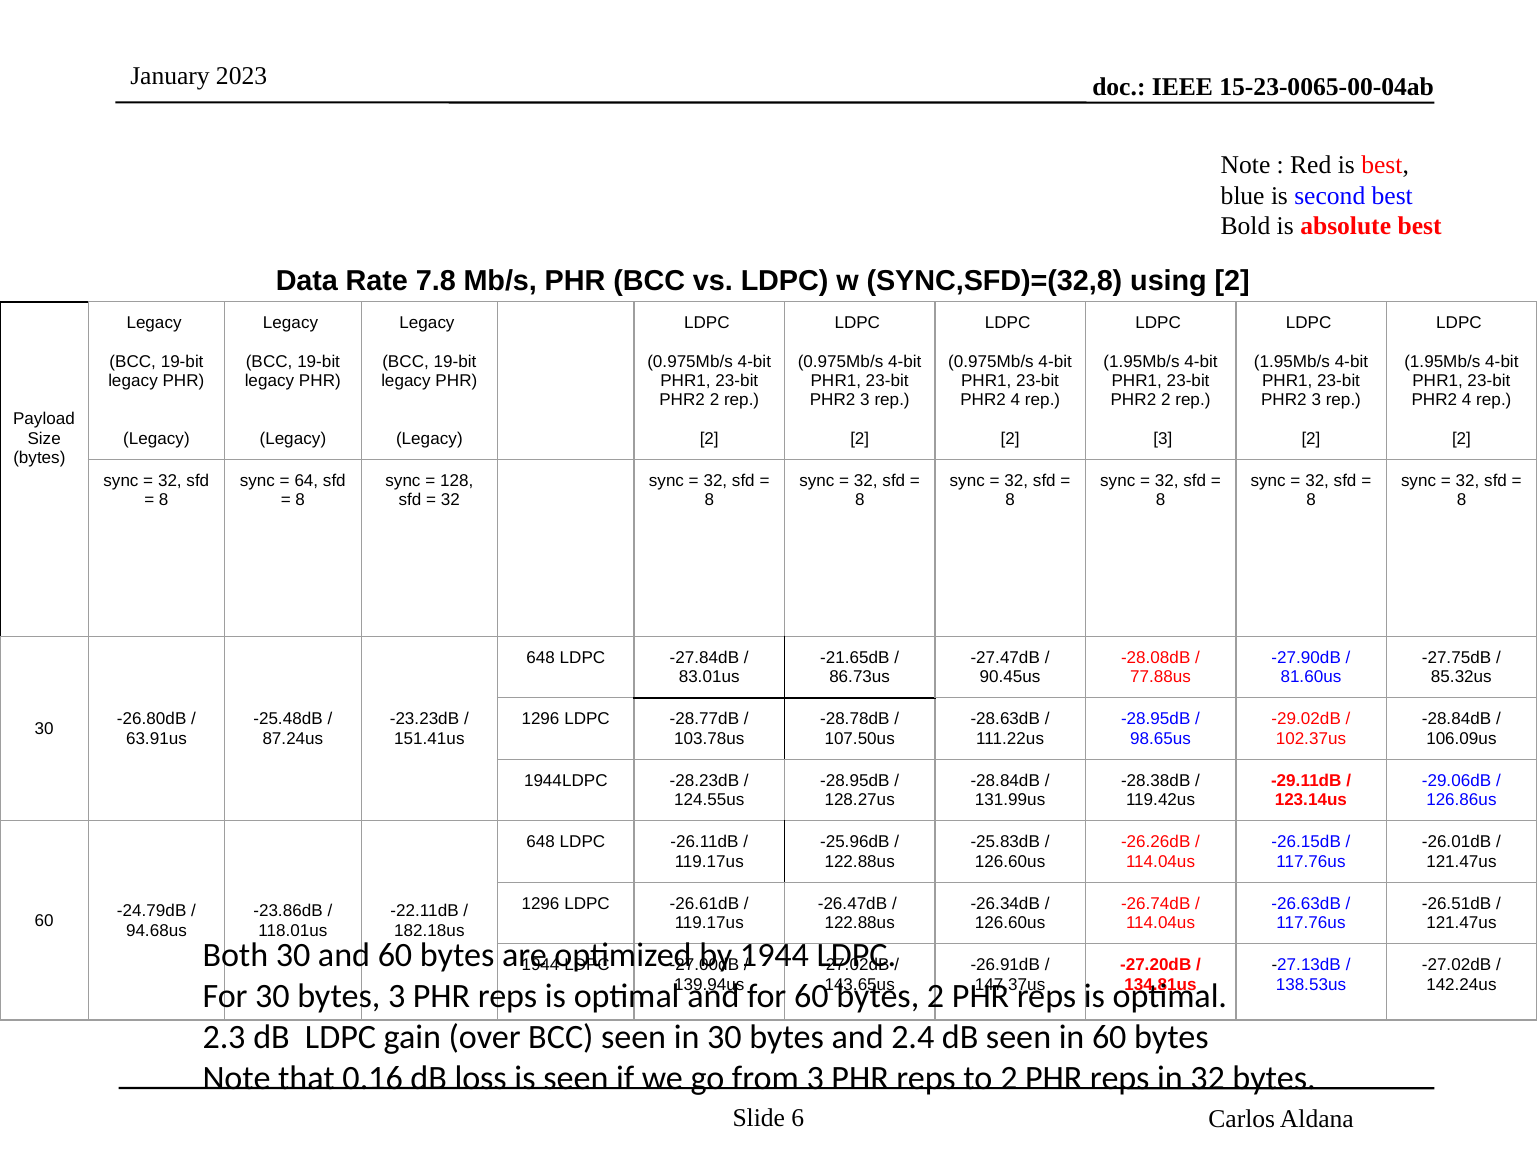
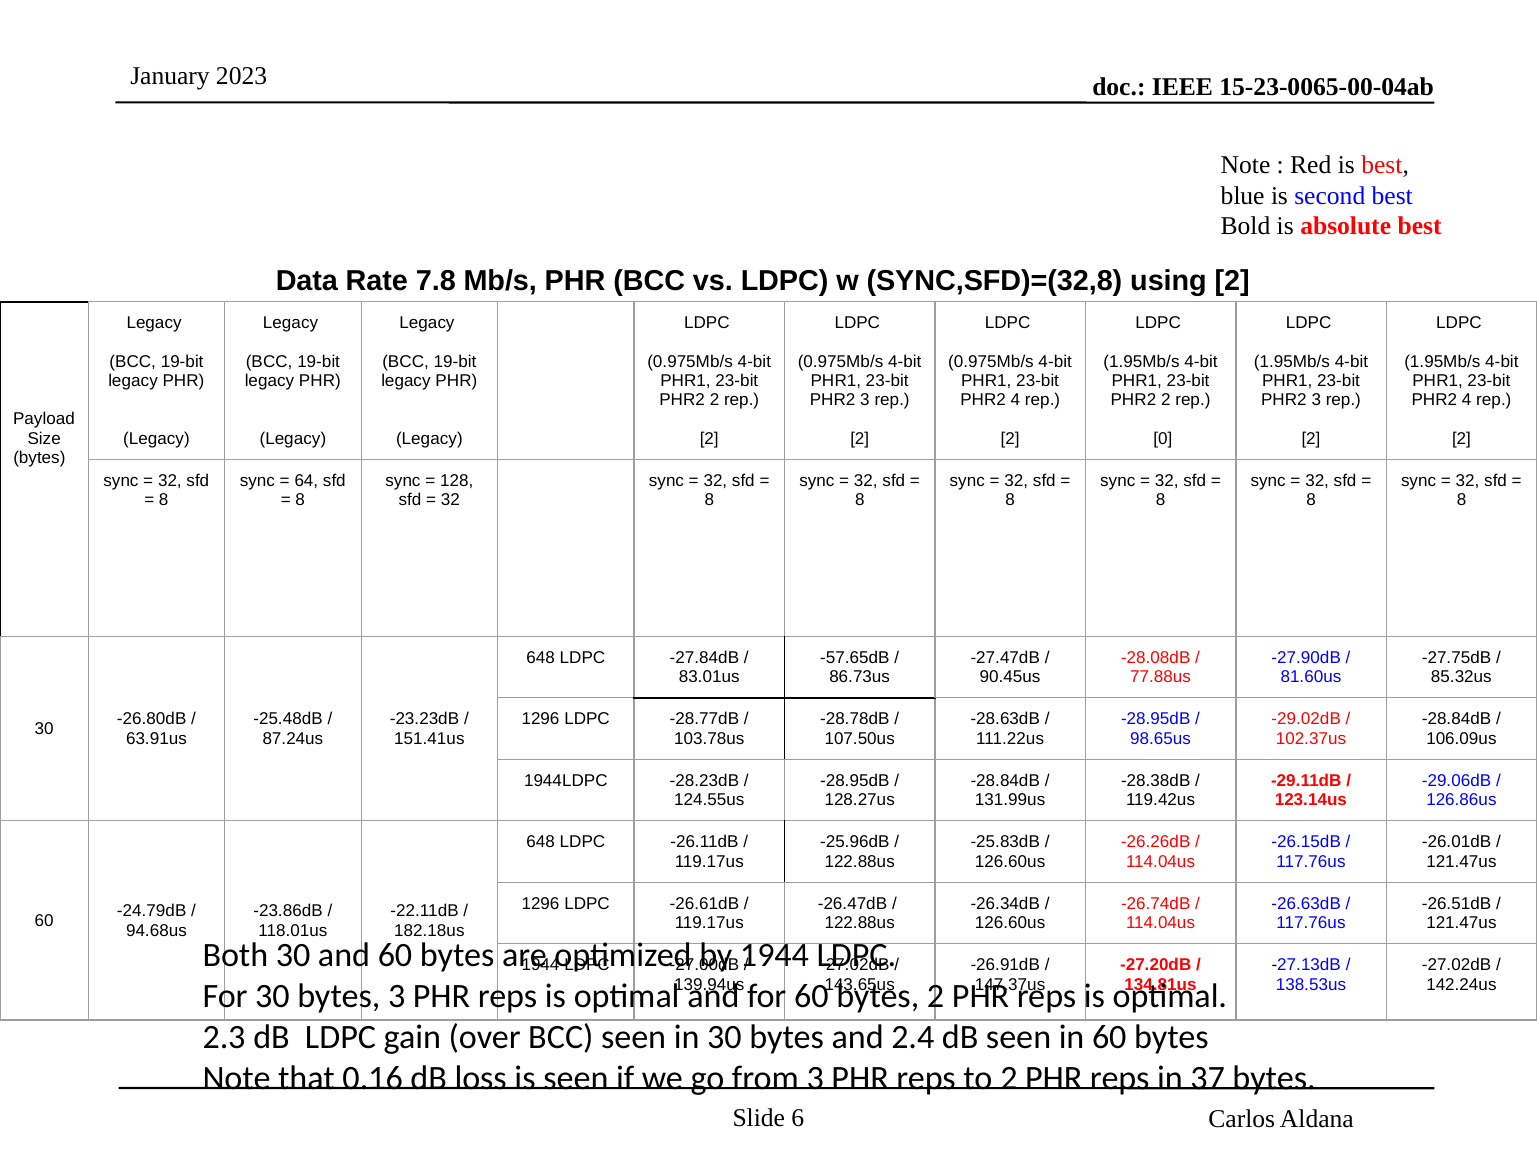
3: 3 -> 0 (1163, 439)
-21.65dB: -21.65dB -> -57.65dB (855, 658)
in 32: 32 -> 37 (1208, 1079)
